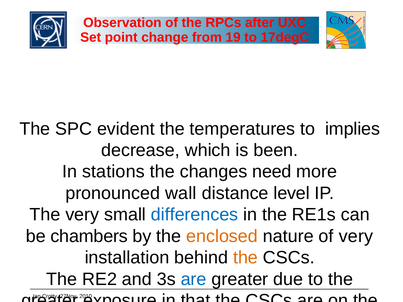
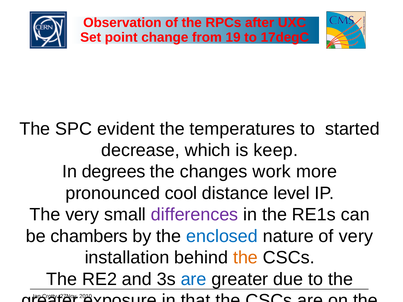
implies: implies -> started (352, 129)
been: been -> keep (276, 150)
stations: stations -> degrees (114, 172)
need: need -> work (272, 172)
pronounced wall: wall -> cool (181, 193)
differences colour: blue -> purple (195, 215)
enclosed colour: orange -> blue (222, 236)
